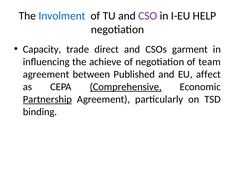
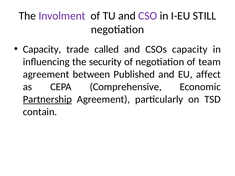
Involment colour: blue -> purple (62, 16)
HELP: HELP -> STILL (204, 16)
direct: direct -> called (107, 49)
CSOs garment: garment -> capacity (190, 49)
achieve: achieve -> security (105, 62)
Comprehensive underline: present -> none (126, 87)
binding: binding -> contain (40, 112)
